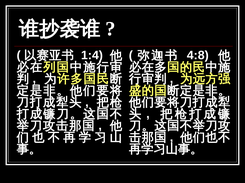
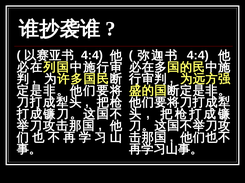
4:8: 4:8 -> 4:4 (198, 56)
1:4: 1:4 -> 4:4 (92, 56)
